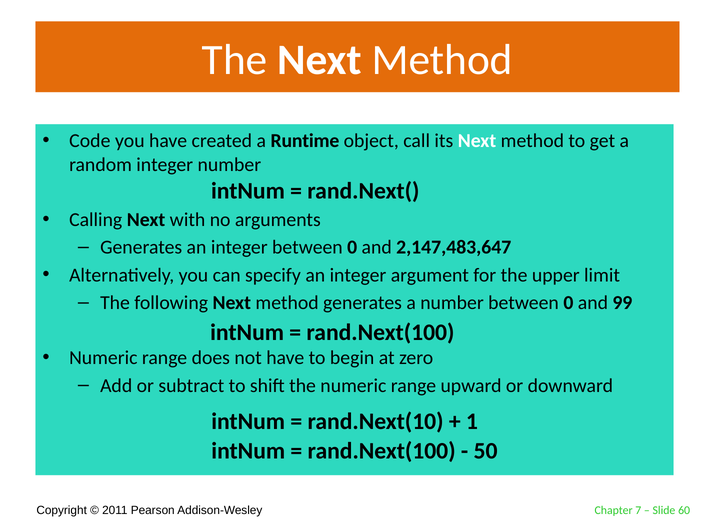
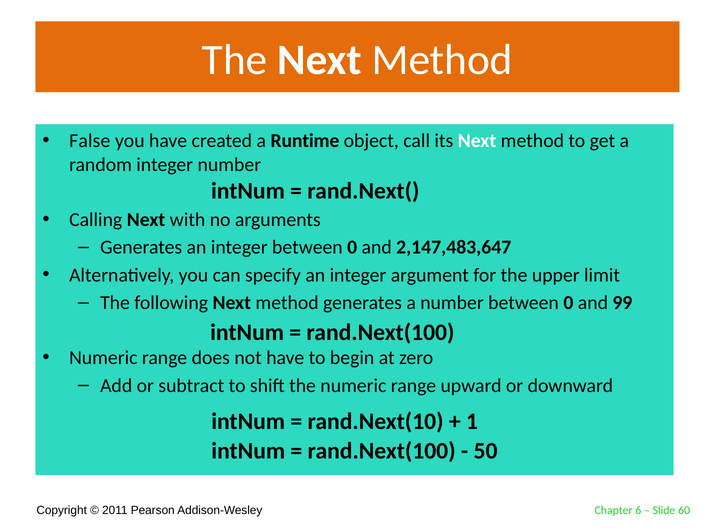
Code: Code -> False (90, 141)
7: 7 -> 6 (638, 510)
